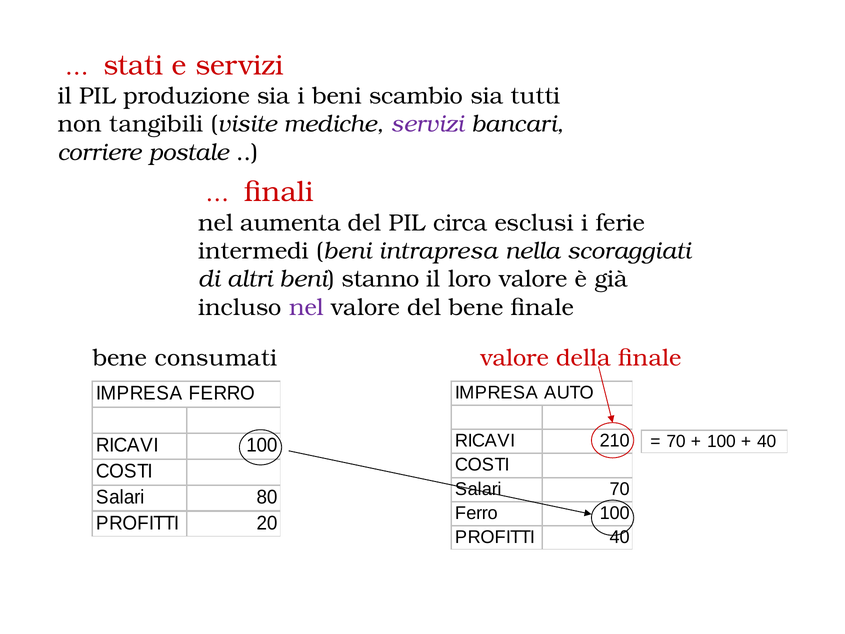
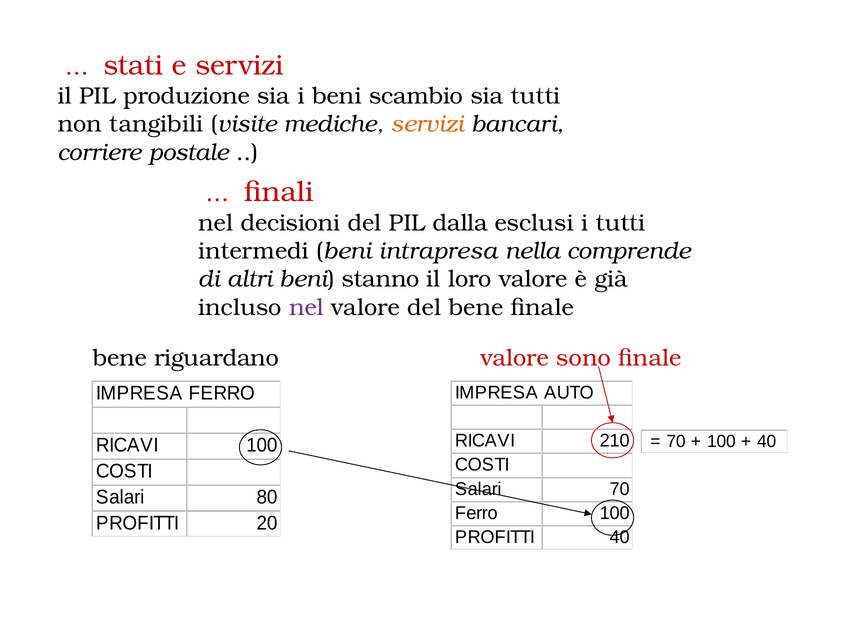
servizi colour: purple -> orange (428, 124)
aumenta: aumenta -> decisioni (290, 223)
circa: circa -> dalla (460, 223)
i ferie: ferie -> tutti (621, 223)
scoraggiati: scoraggiati -> comprende (629, 251)
consumati: consumati -> riguardano (216, 358)
della: della -> sono (584, 358)
